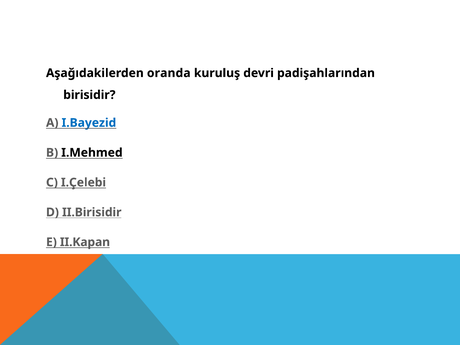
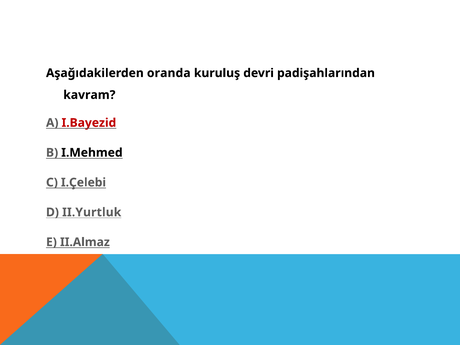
birisidir: birisidir -> kavram (89, 95)
I.Bayezid colour: blue -> red (89, 123)
II.Birisidir: II.Birisidir -> II.Yurtluk (92, 212)
II.Kapan: II.Kapan -> II.Almaz (85, 242)
